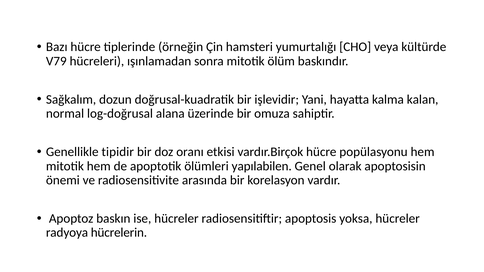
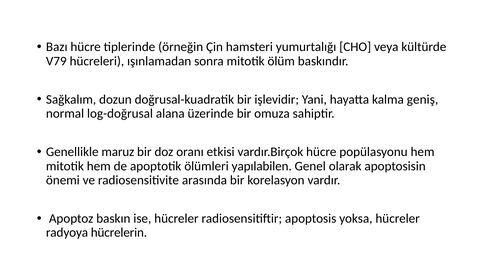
kalan: kalan -> geniş (423, 99)
tipidir: tipidir -> maruz (118, 152)
